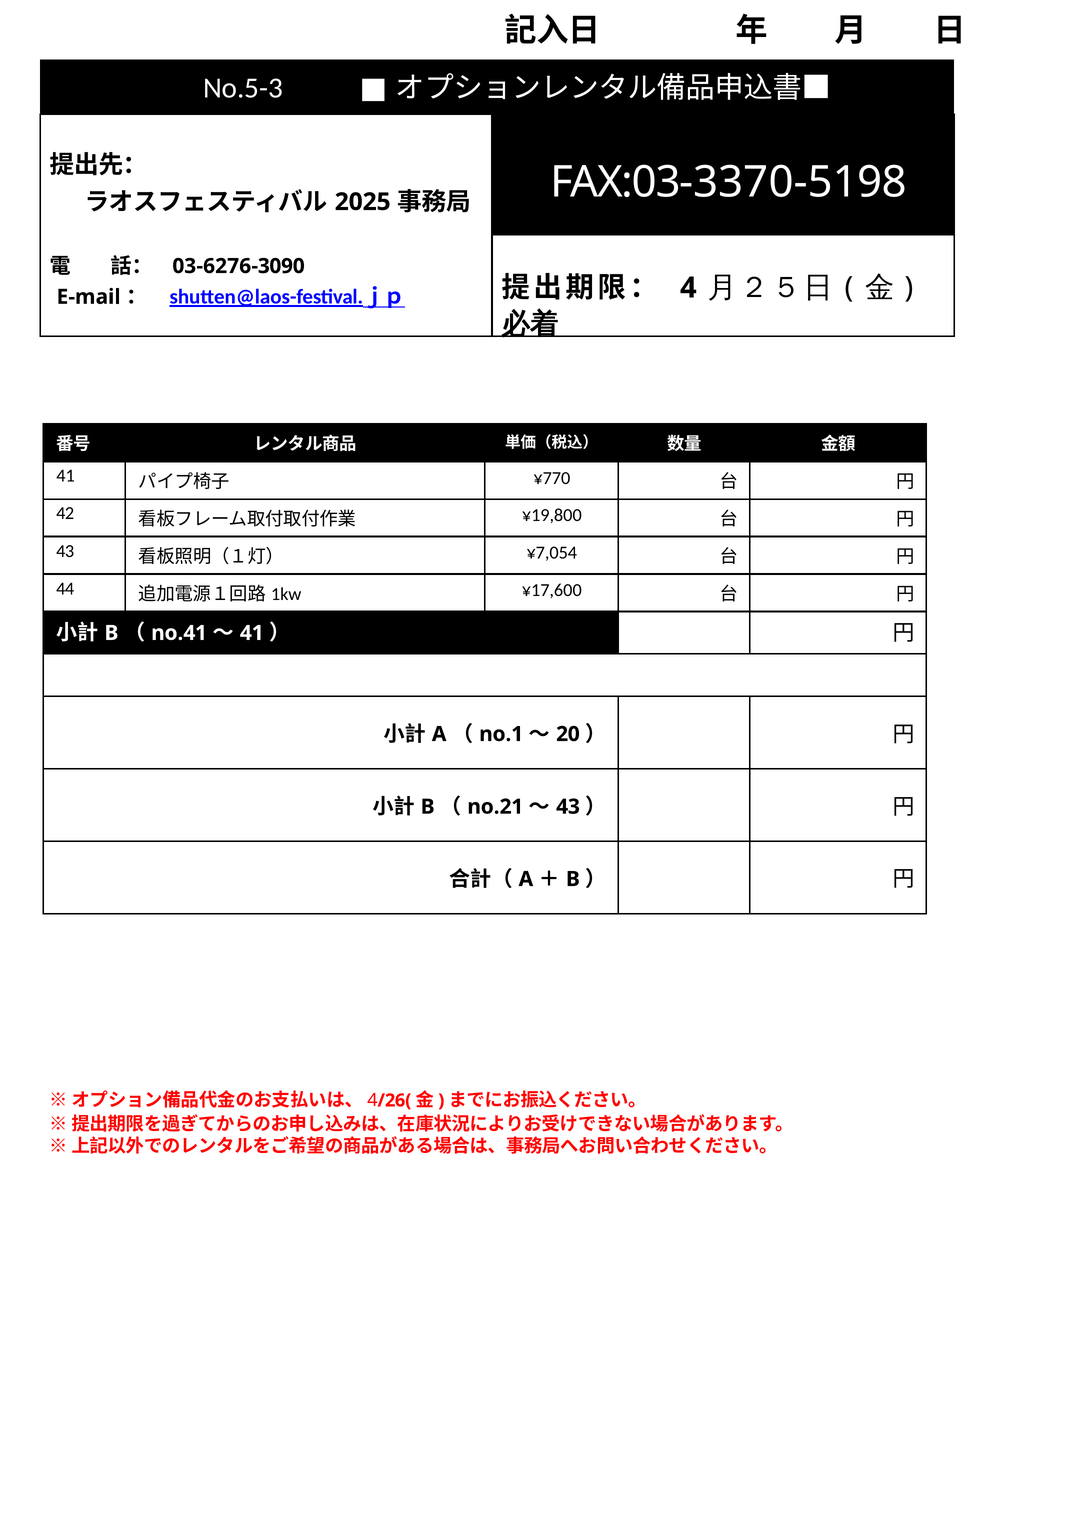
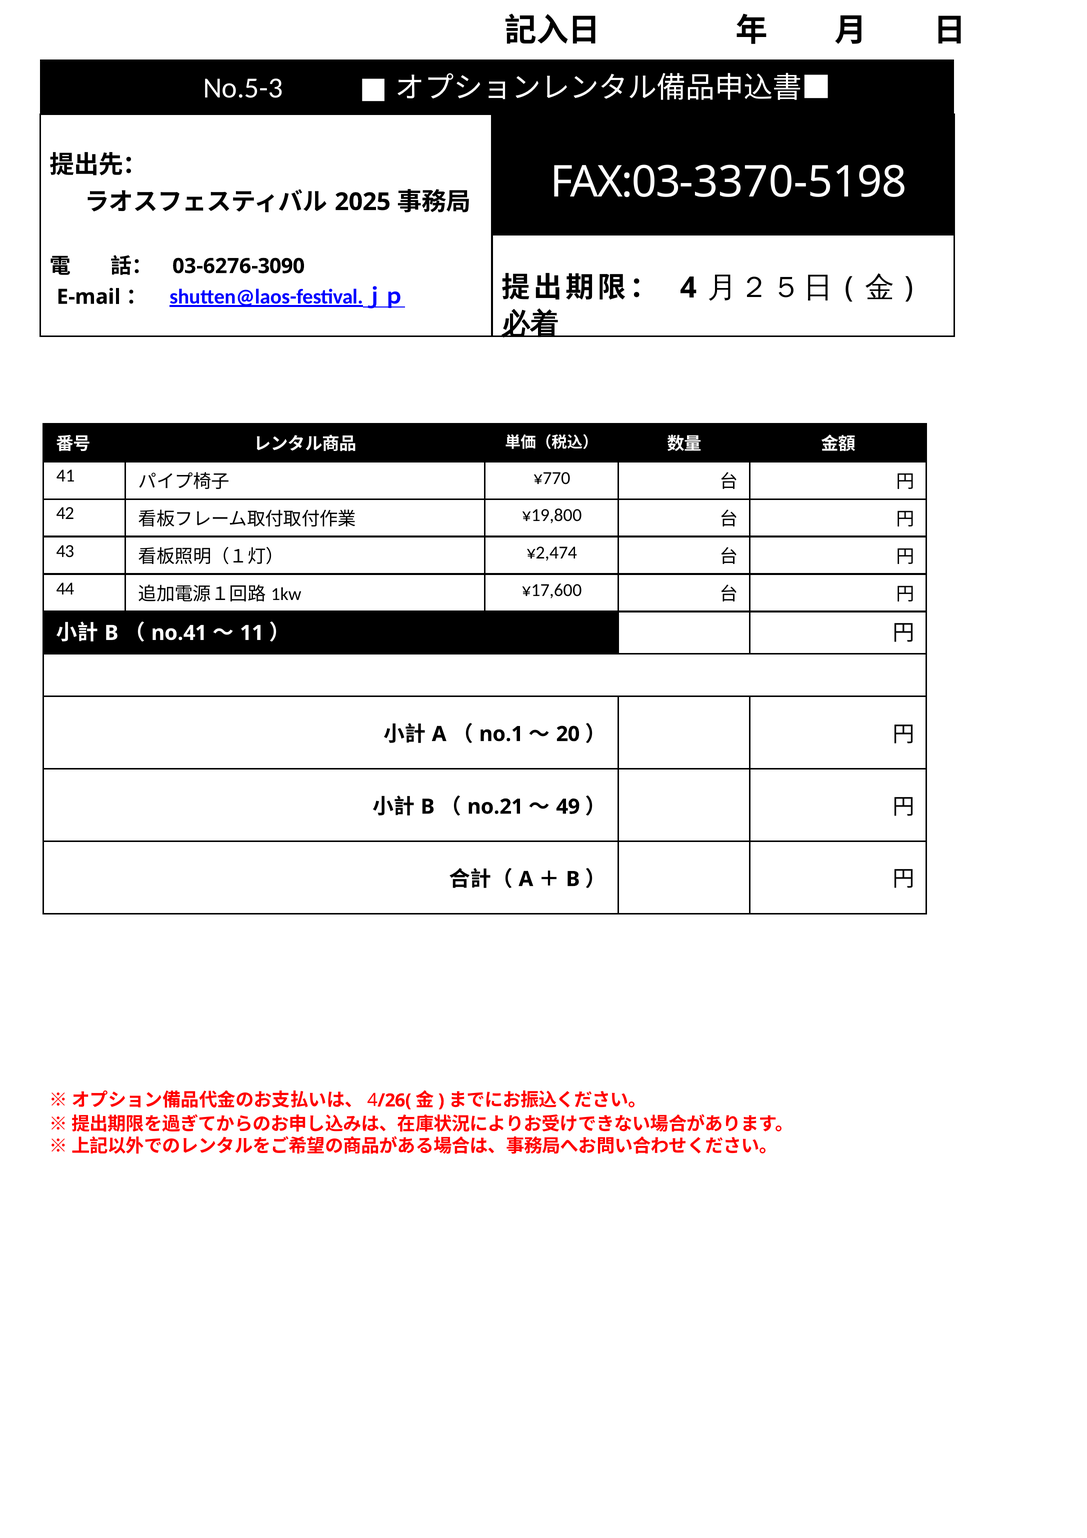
¥7,054: ¥7,054 -> ¥2,474 (552, 553)
41: 41 -> 11 (252, 633)
43: 43 -> 49 (568, 807)
